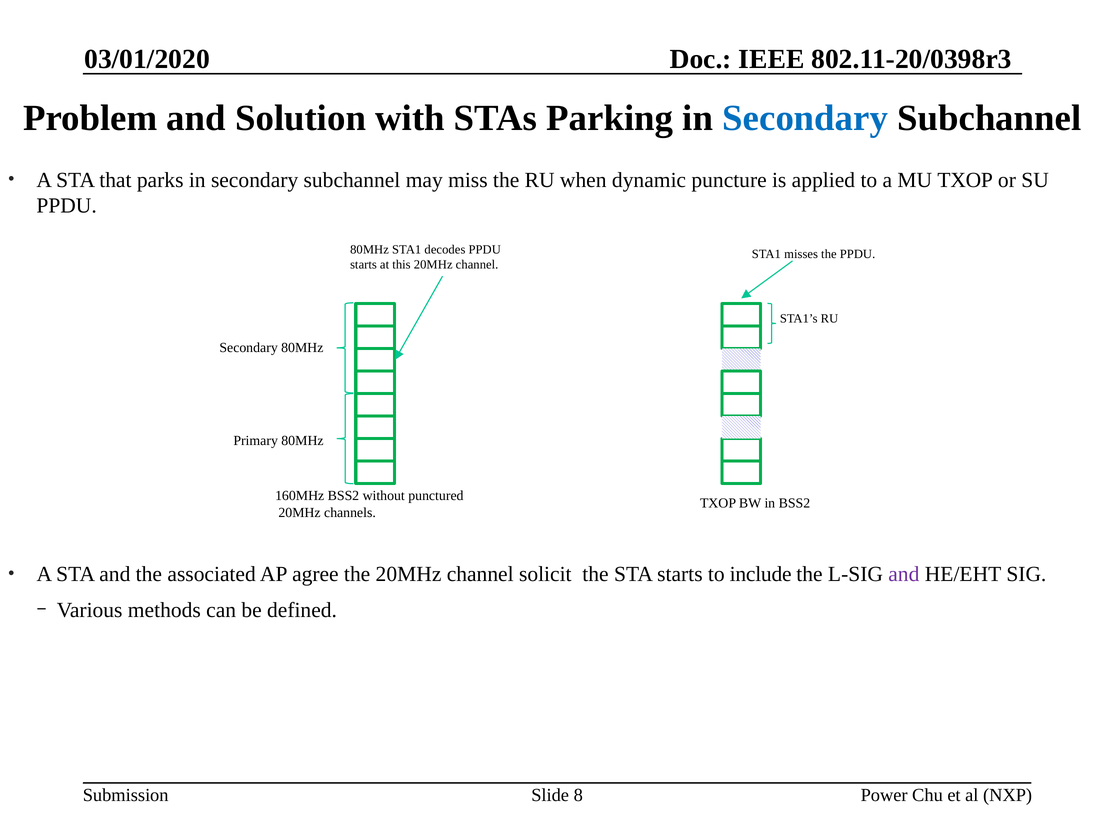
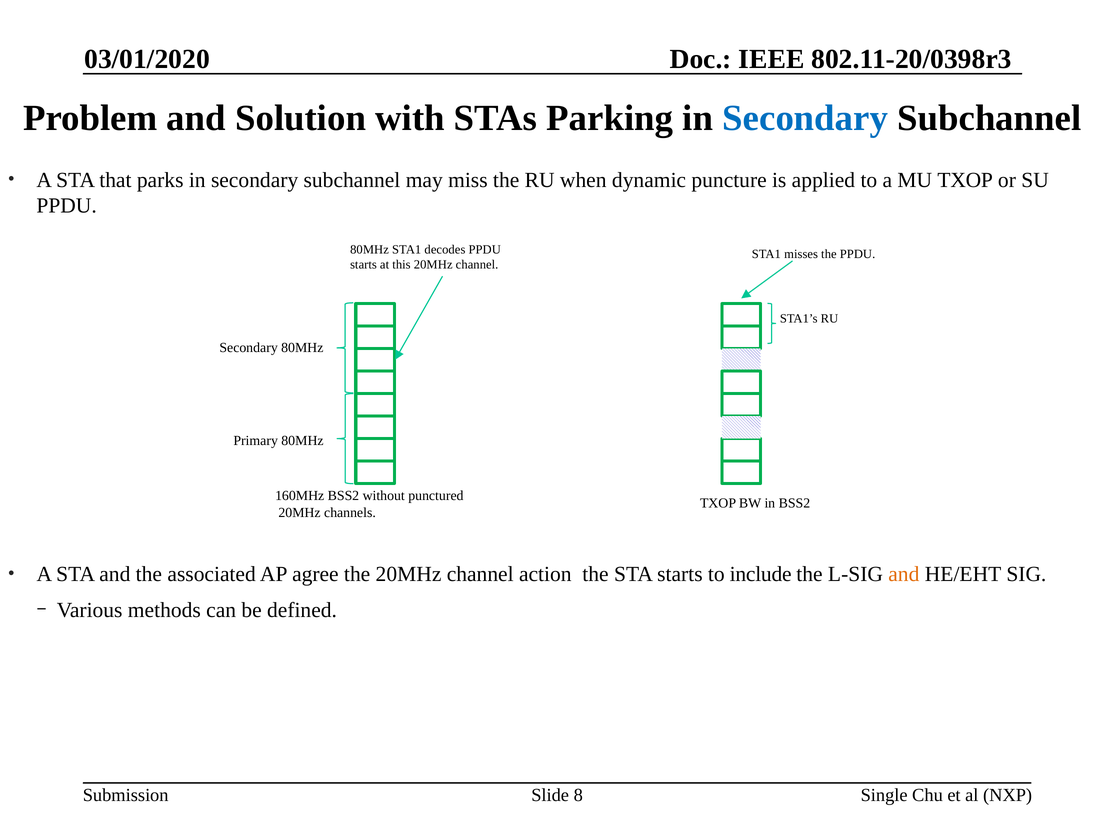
solicit: solicit -> action (545, 574)
and colour: purple -> orange (904, 574)
Power: Power -> Single (884, 795)
